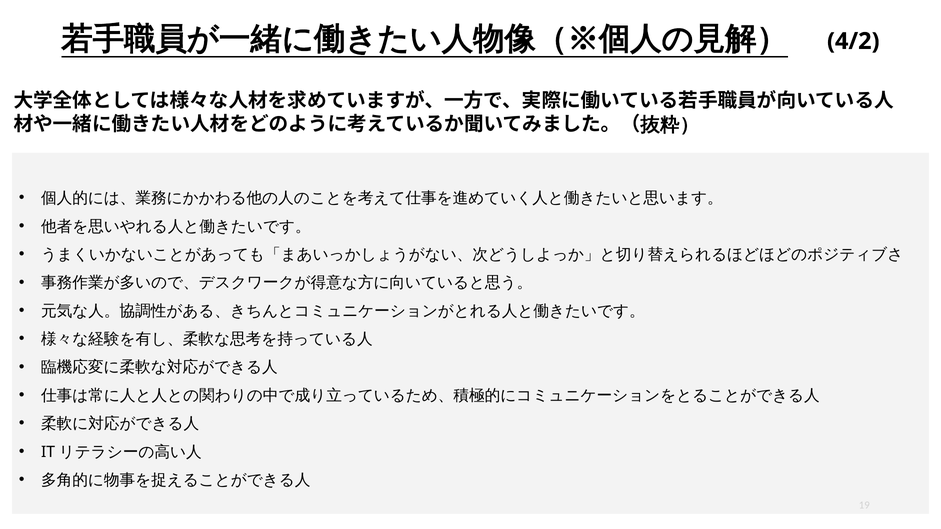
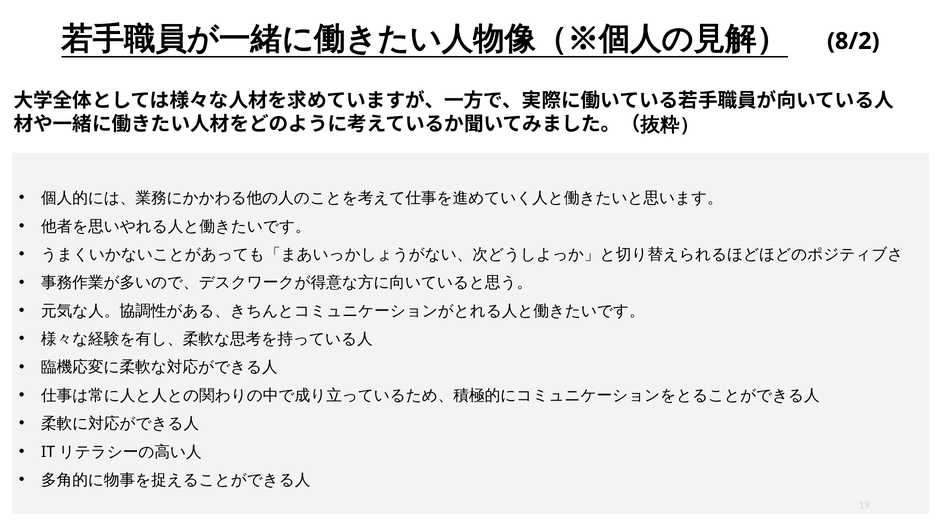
4/2: 4/2 -> 8/2 (853, 41)
